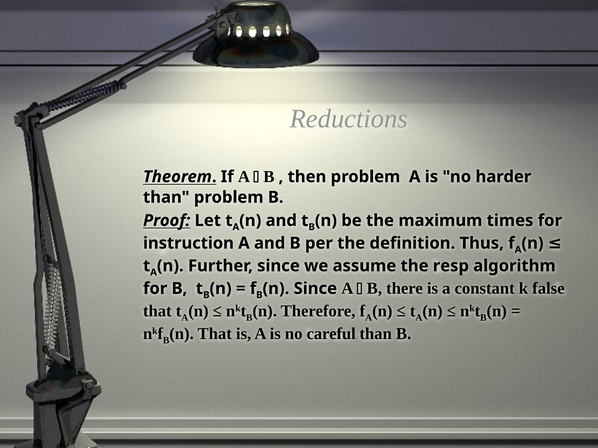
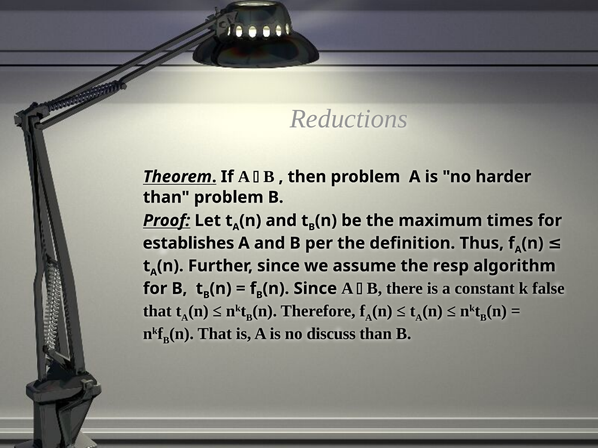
instruction: instruction -> establishes (189, 243)
careful: careful -> discuss (331, 334)
